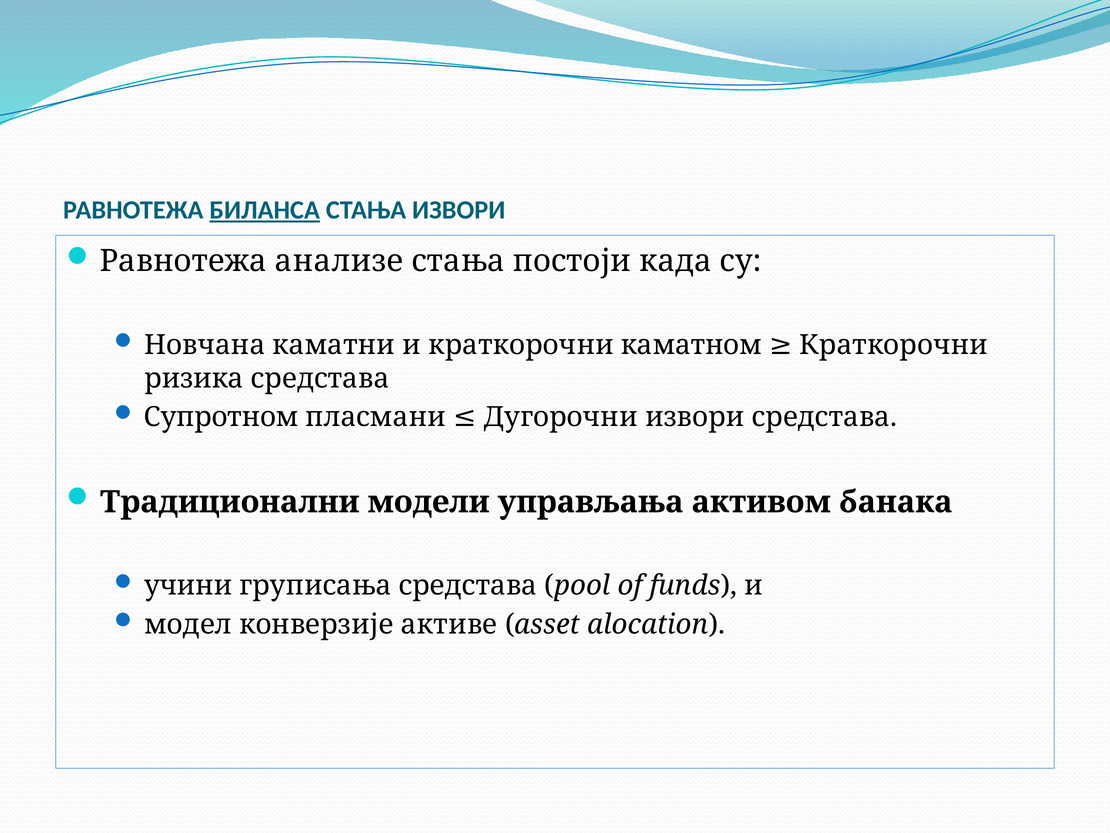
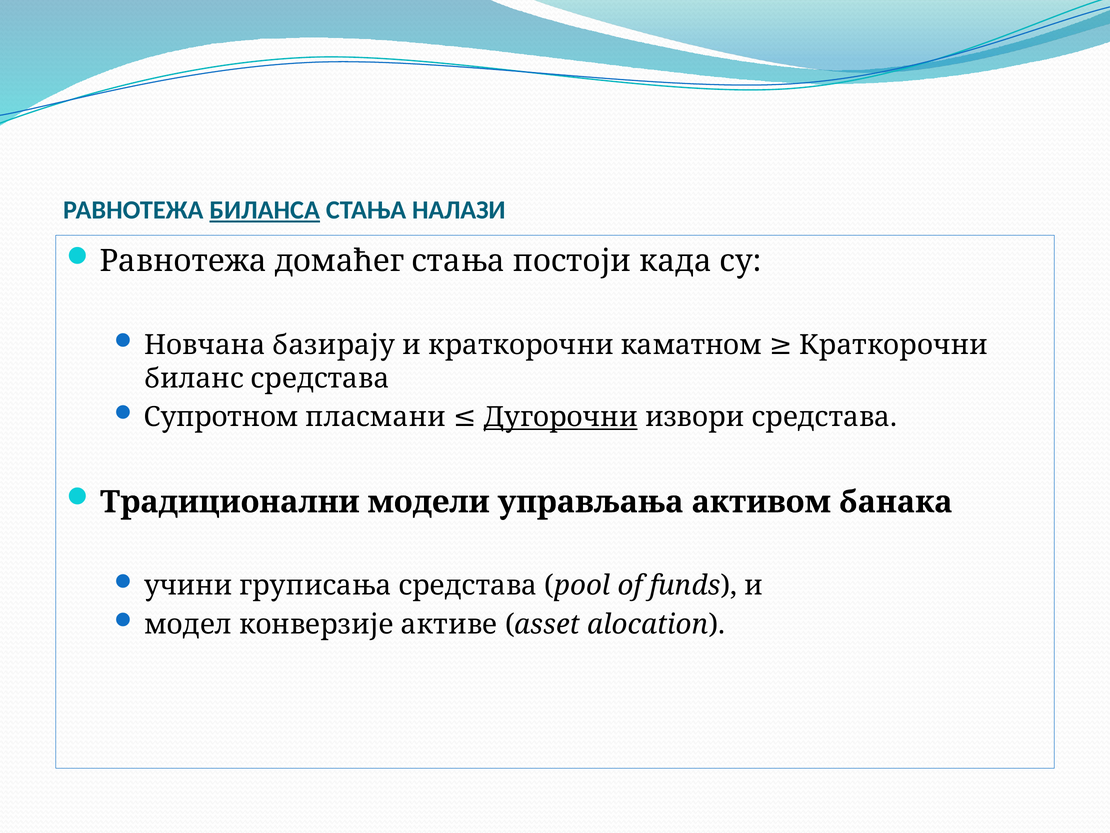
СТАЊА ИЗВОРИ: ИЗВОРИ -> НАЛАЗИ (459, 210)
анализе: анализе -> домаћег (339, 261)
каматни: каматни -> базирају (334, 345)
ризика: ризика -> биланс (194, 378)
Дугорочни underline: none -> present (561, 417)
